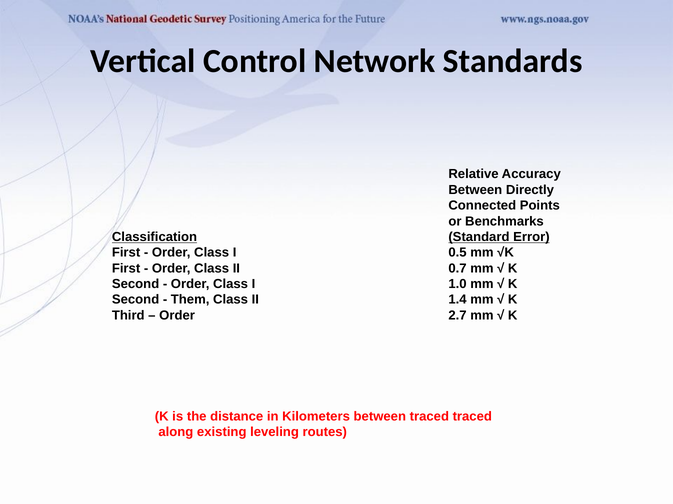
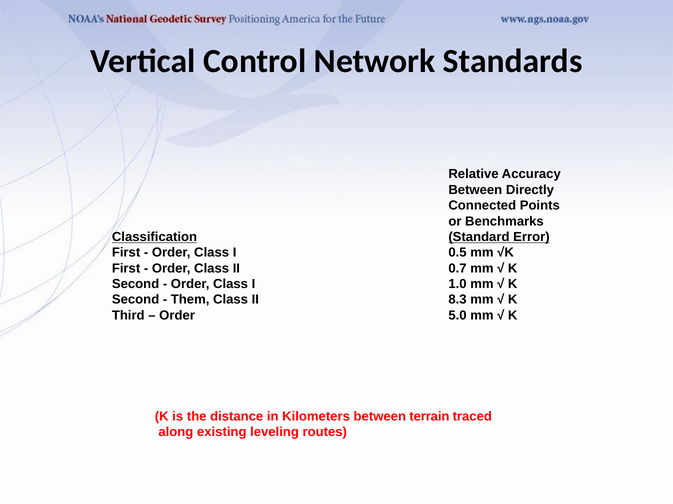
1.4: 1.4 -> 8.3 (458, 300)
2.7: 2.7 -> 5.0 (458, 316)
between traced: traced -> terrain (429, 417)
